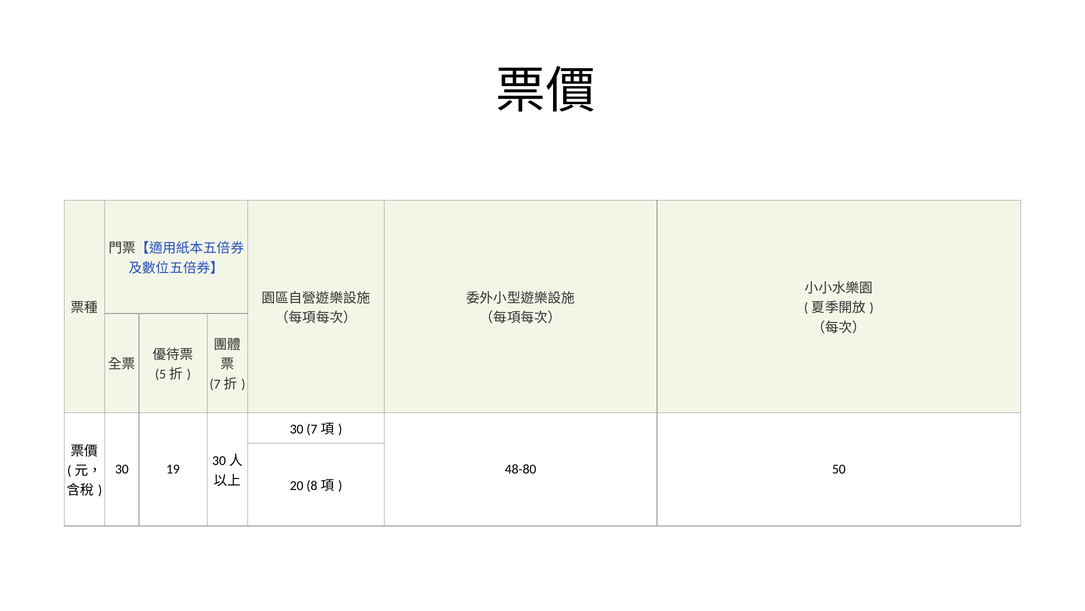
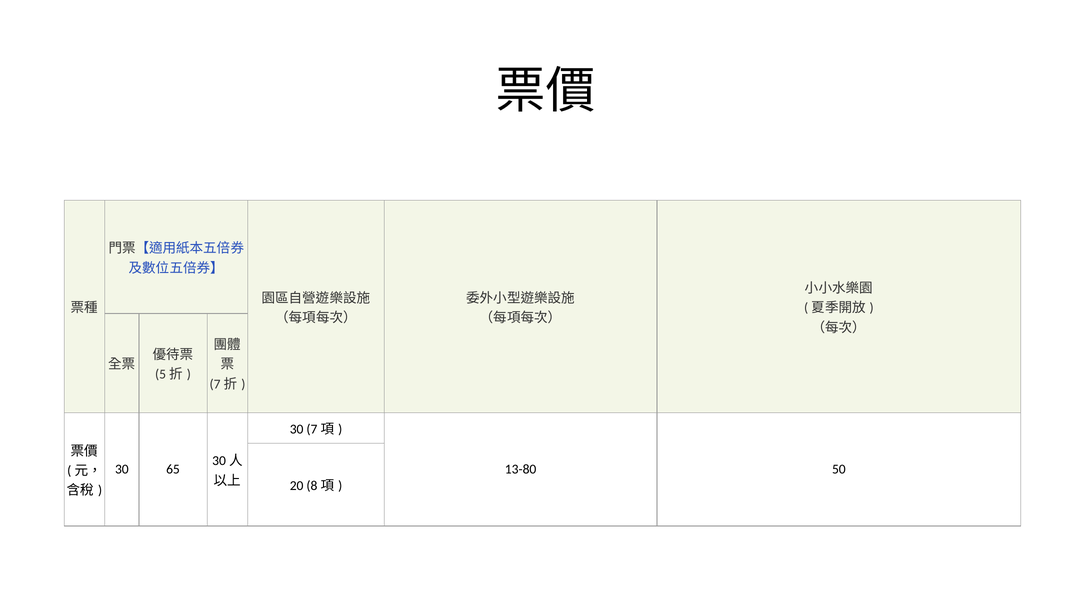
19: 19 -> 65 (173, 469)
48-80: 48-80 -> 13-80 (521, 469)
